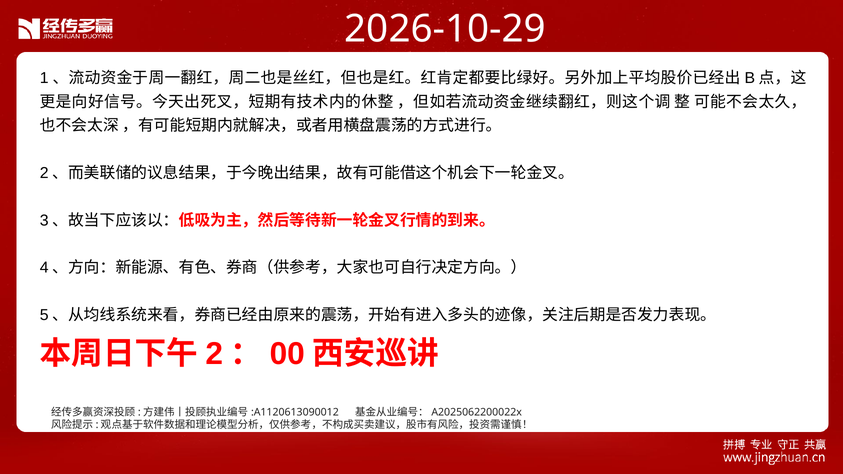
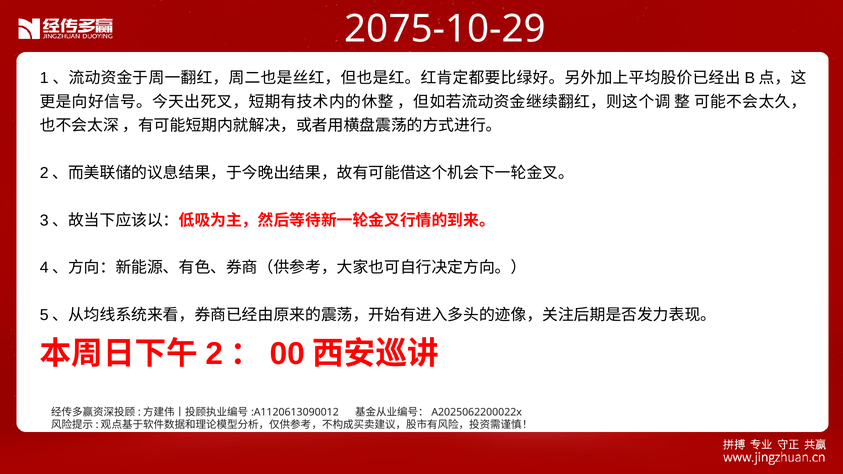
2026-10-29: 2026-10-29 -> 2075-10-29 (445, 29)
